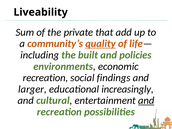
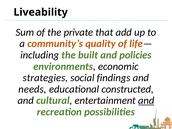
quality underline: present -> none (100, 44)
recreation: recreation -> strategies (45, 78)
larger: larger -> needs (32, 89)
increasingly: increasingly -> constructed (128, 89)
